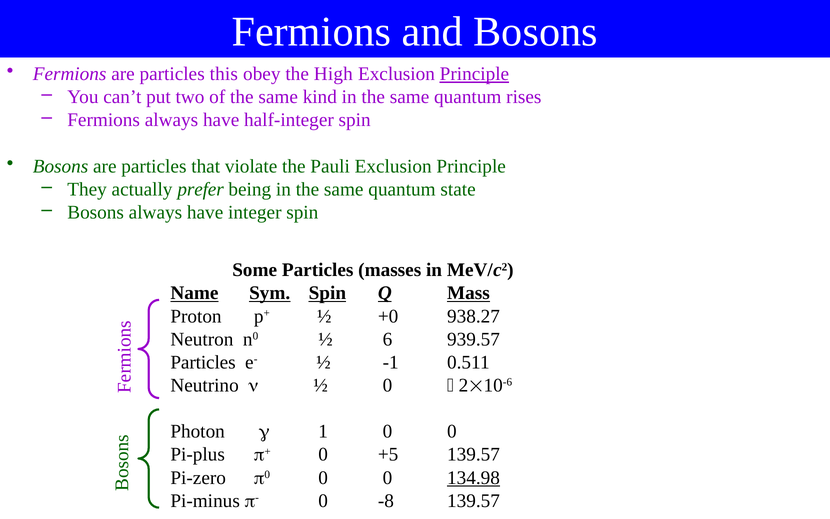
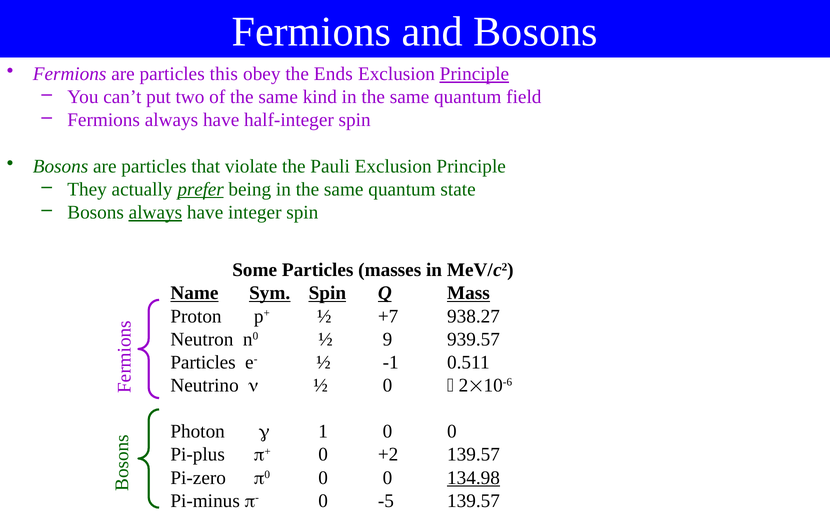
High: High -> Ends (333, 74)
rises: rises -> field (524, 97)
prefer underline: none -> present (201, 189)
always underline: none -> present (155, 212)
+0: +0 -> +7 (388, 316)
6: 6 -> 9 (387, 339)
+5: +5 -> +2 (388, 454)
-8: -8 -> -5 (386, 501)
